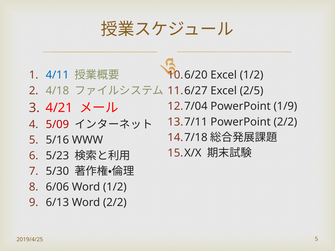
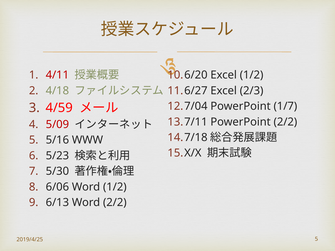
4/11 colour: blue -> red (57, 75)
2/5: 2/5 -> 2/3 (252, 91)
1/9: 1/9 -> 1/7 (285, 106)
4/21: 4/21 -> 4/59 (59, 108)
